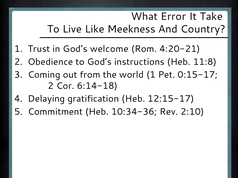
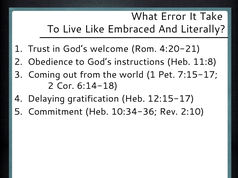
Meekness: Meekness -> Embraced (131, 29)
Country: Country -> Literally (203, 29)
0:15-17: 0:15-17 -> 7:15-17 (198, 75)
